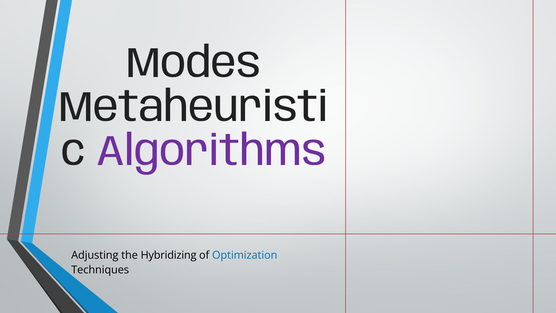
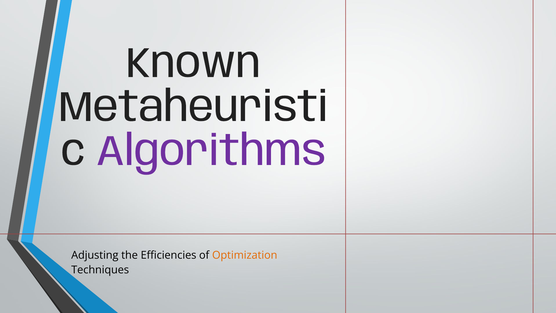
Modes: Modes -> Known (194, 63)
Hybridizing: Hybridizing -> Efficiencies (169, 255)
Optimization colour: blue -> orange (245, 255)
